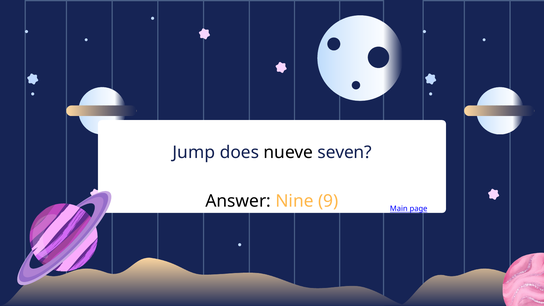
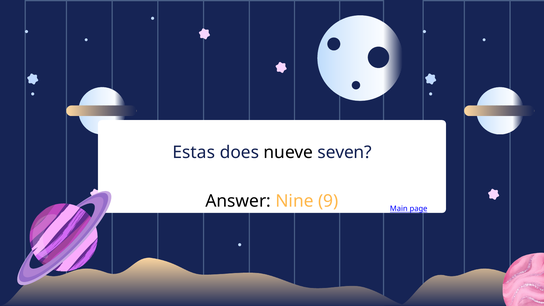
Jump: Jump -> Estas (194, 152)
